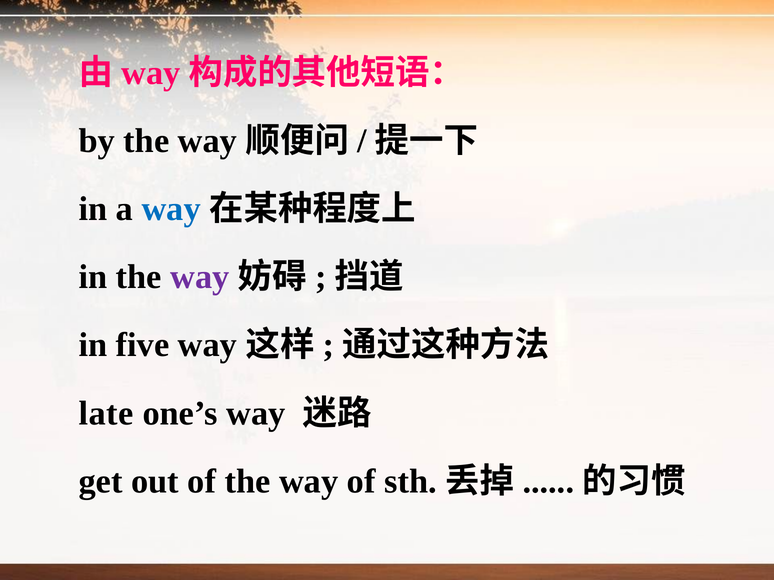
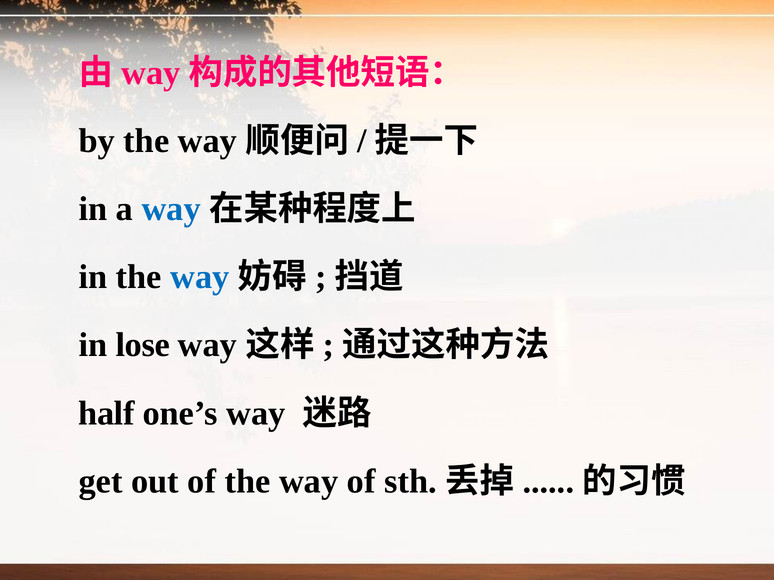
way colour: purple -> blue (200, 277)
five: five -> lose (143, 345)
late: late -> half (106, 414)
